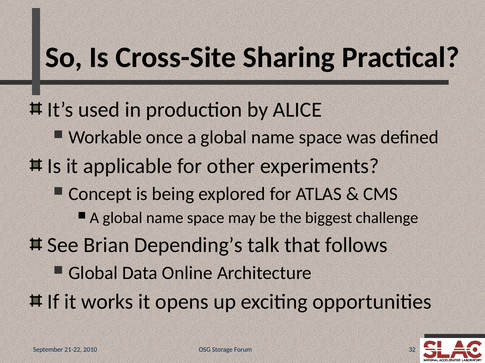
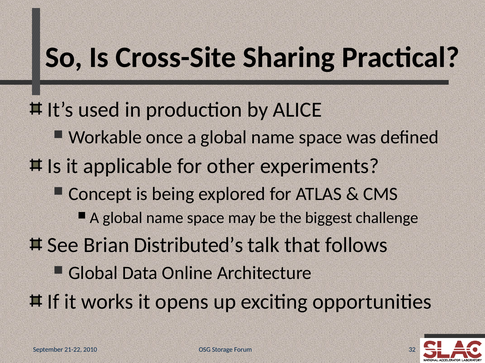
Depending’s: Depending’s -> Distributed’s (189, 246)
